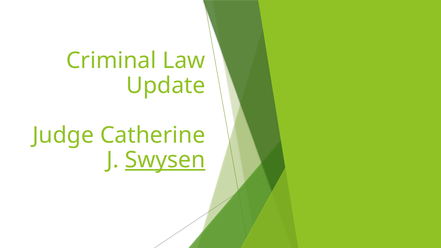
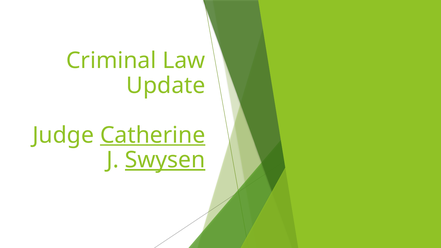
Catherine underline: none -> present (153, 135)
